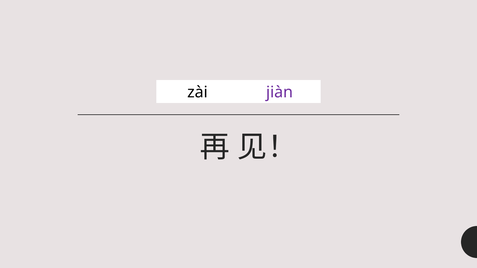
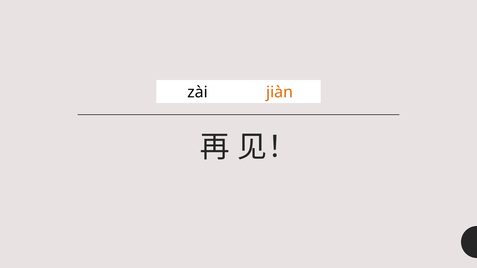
jiàn colour: purple -> orange (279, 92)
